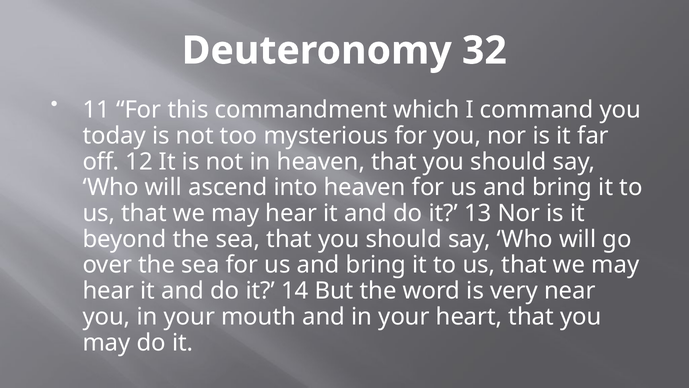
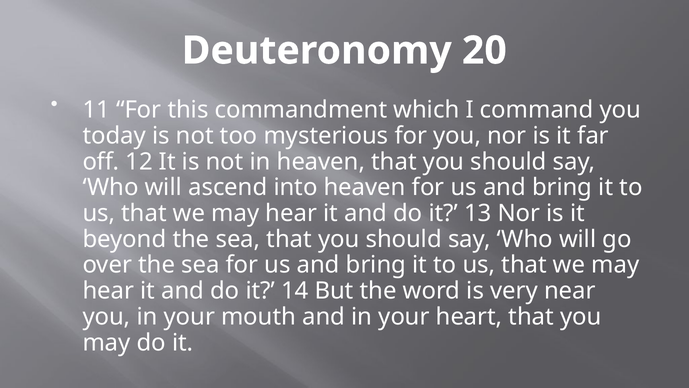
32: 32 -> 20 (484, 51)
